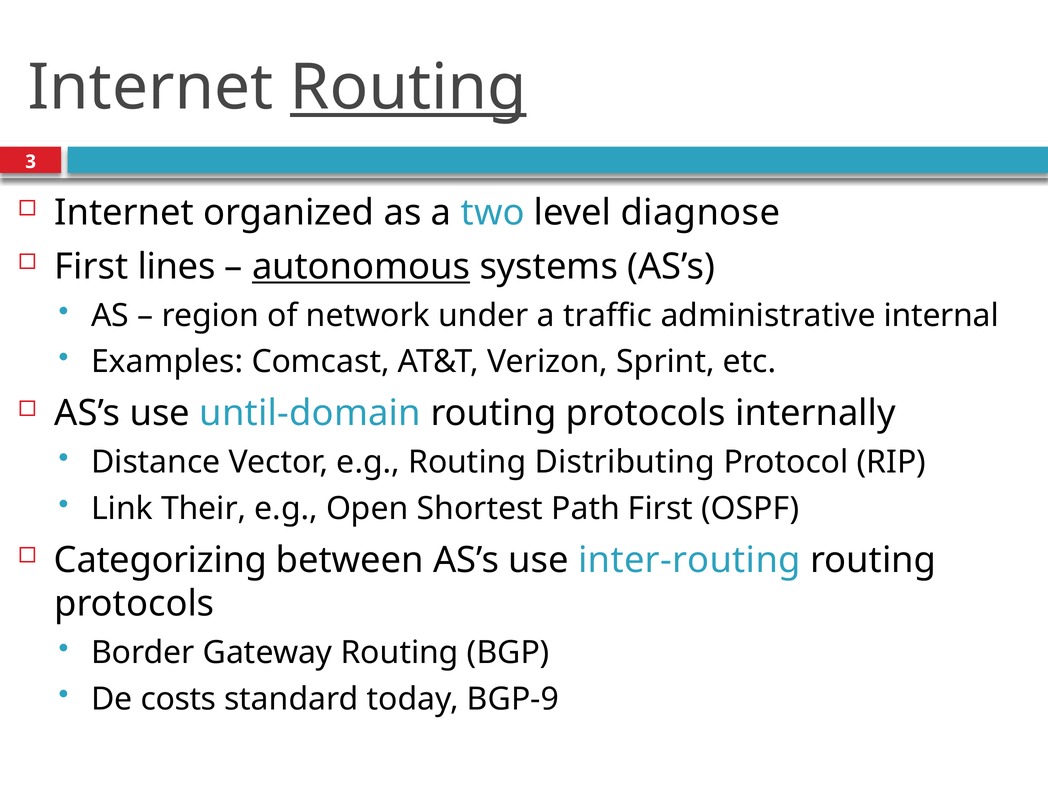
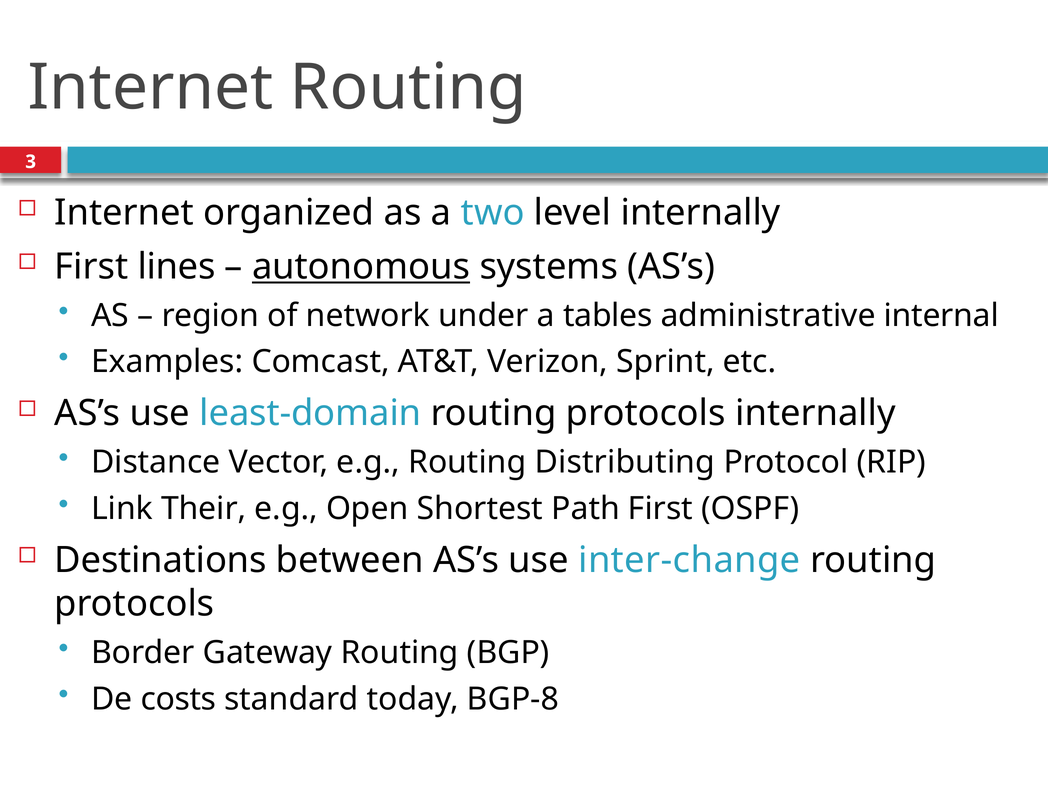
Routing underline: present -> none (408, 87)
level diagnose: diagnose -> internally (701, 213)
traffic: traffic -> tables (608, 316)
until-domain: until-domain -> least-domain (310, 413)
Categorizing: Categorizing -> Destinations (161, 560)
inter-routing: inter-routing -> inter-change (689, 560)
BGP-9: BGP-9 -> BGP-8 (513, 699)
